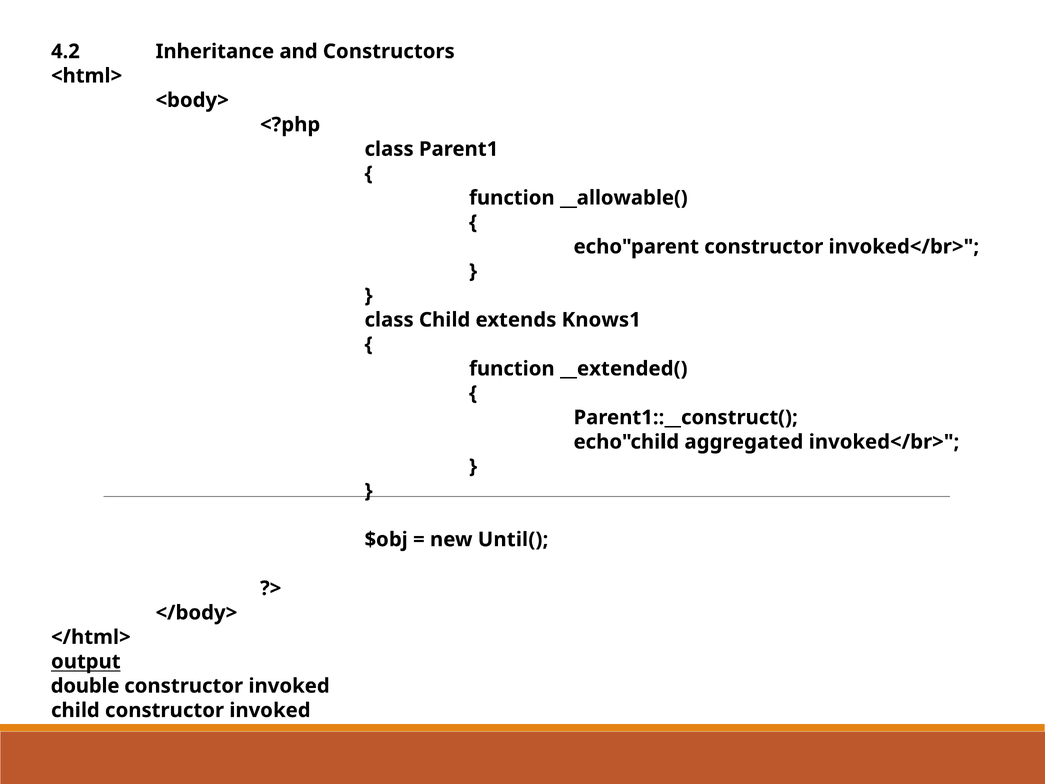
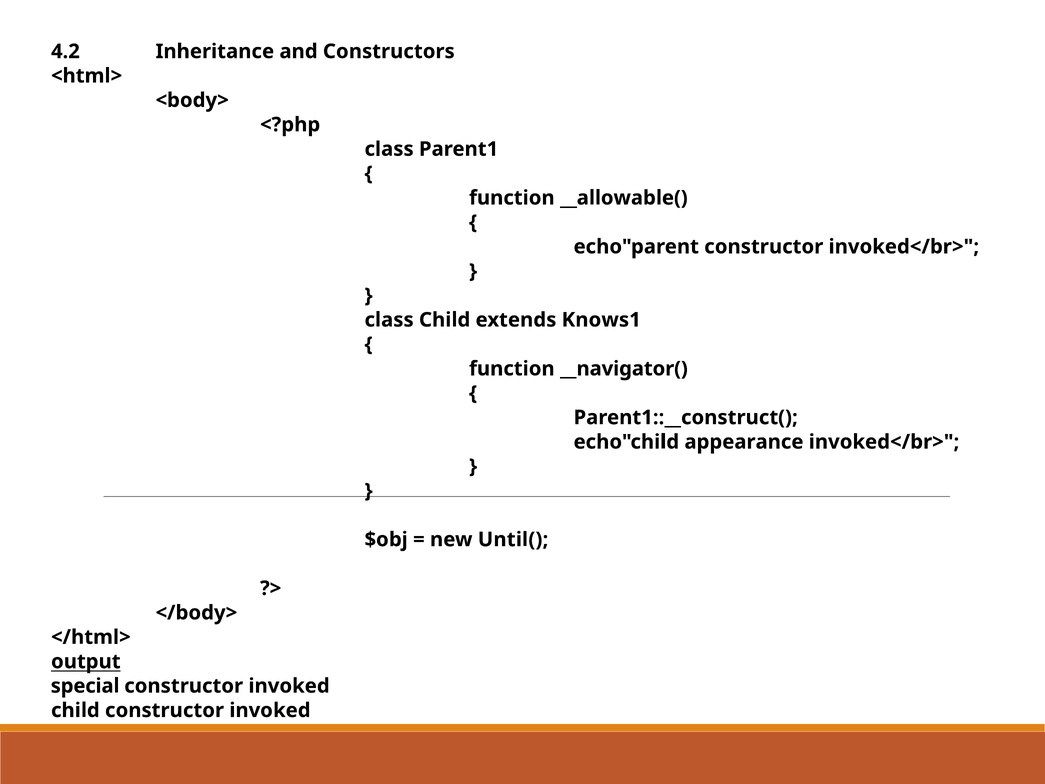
__extended(: __extended( -> __navigator( (624, 369)
aggregated: aggregated -> appearance (744, 442)
double: double -> special (85, 686)
